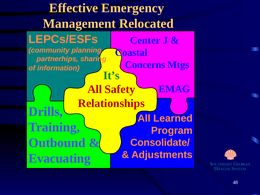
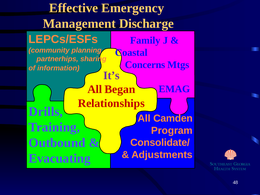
Relocated: Relocated -> Discharge (146, 24)
Center: Center -> Family (145, 40)
It’s colour: green -> purple (111, 75)
Safety: Safety -> Began (120, 89)
Learned: Learned -> Camden (173, 118)
